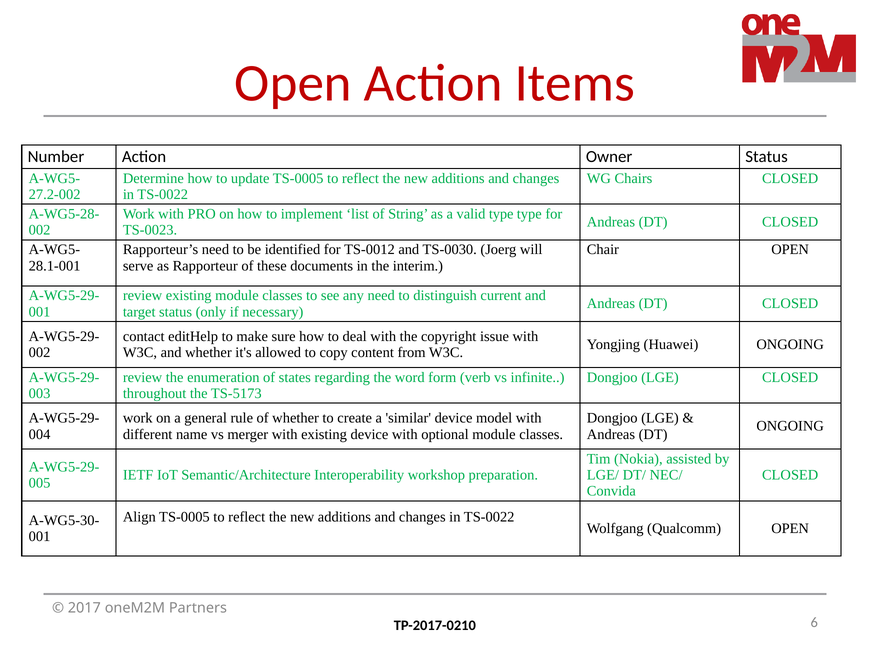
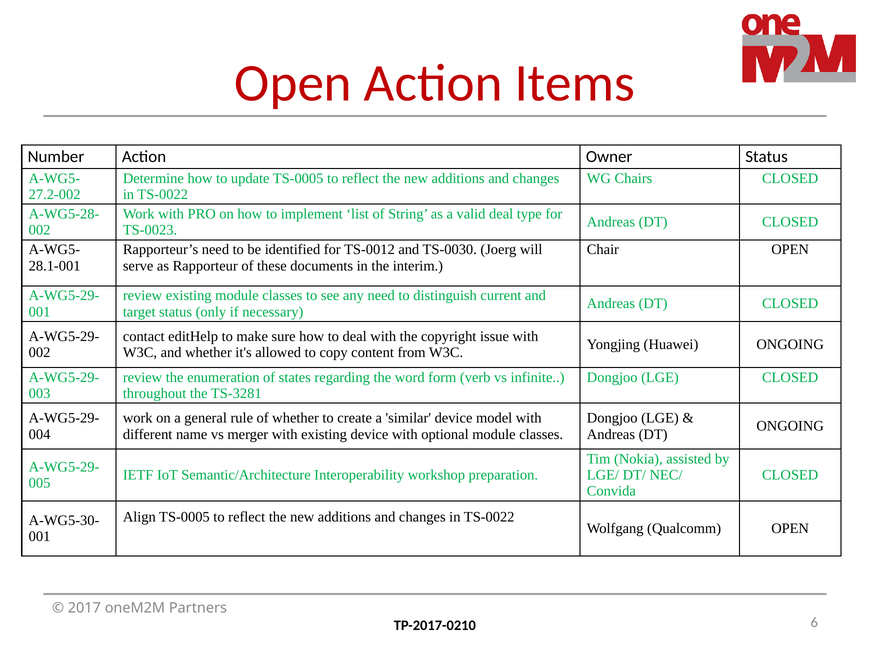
valid type: type -> deal (501, 214)
TS-5173: TS-5173 -> TS-3281 (236, 394)
